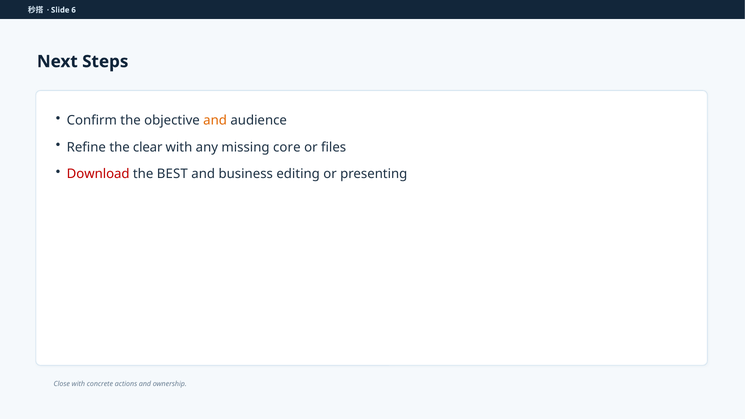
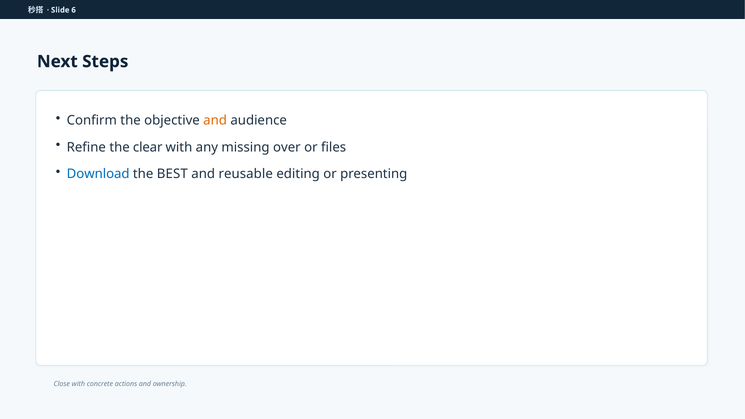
core: core -> over (287, 147)
Download colour: red -> blue (98, 174)
business: business -> reusable (246, 174)
